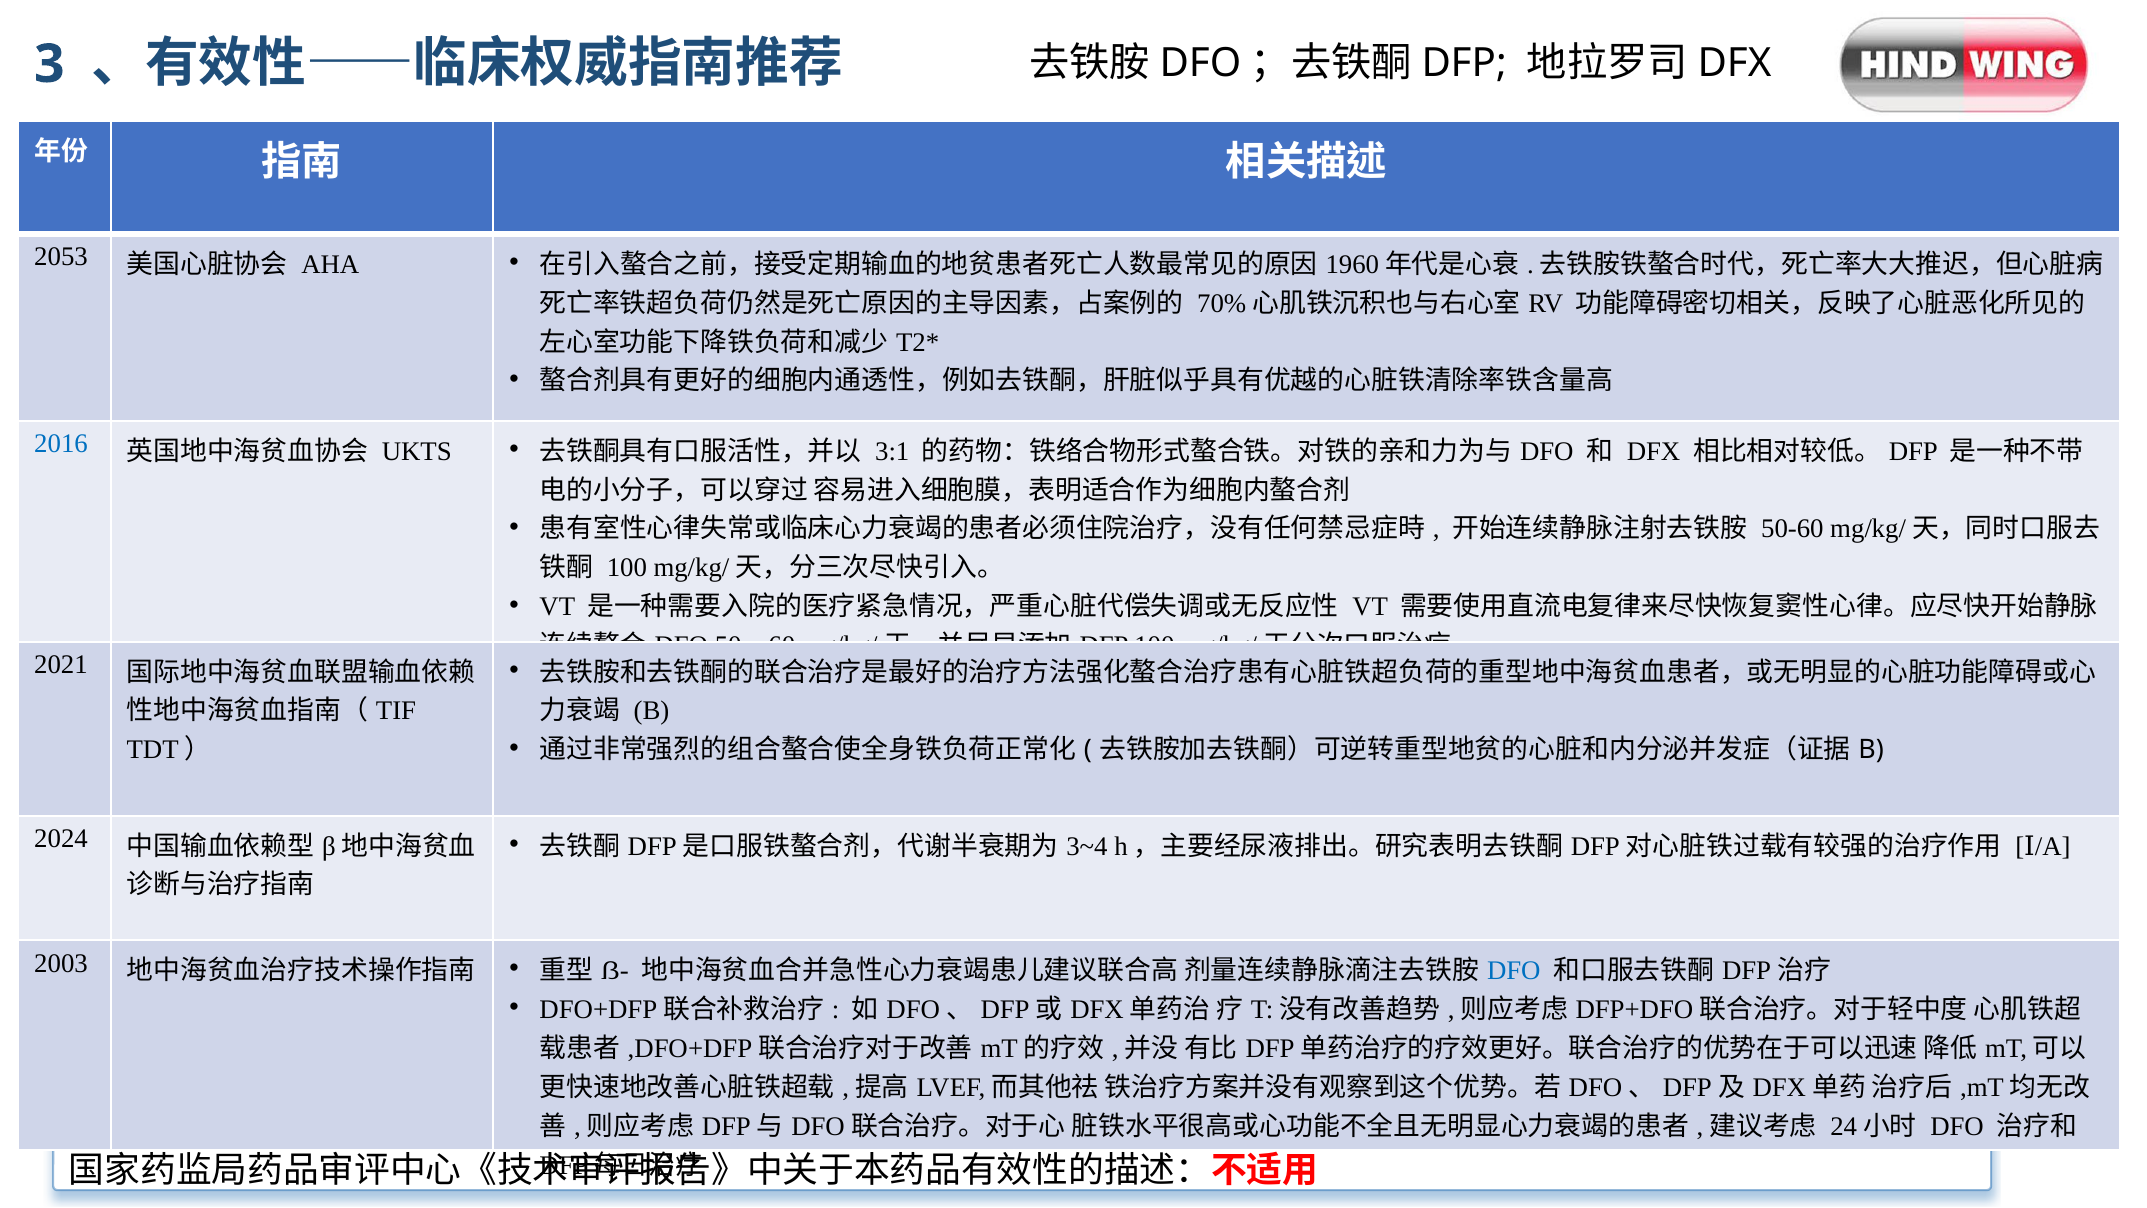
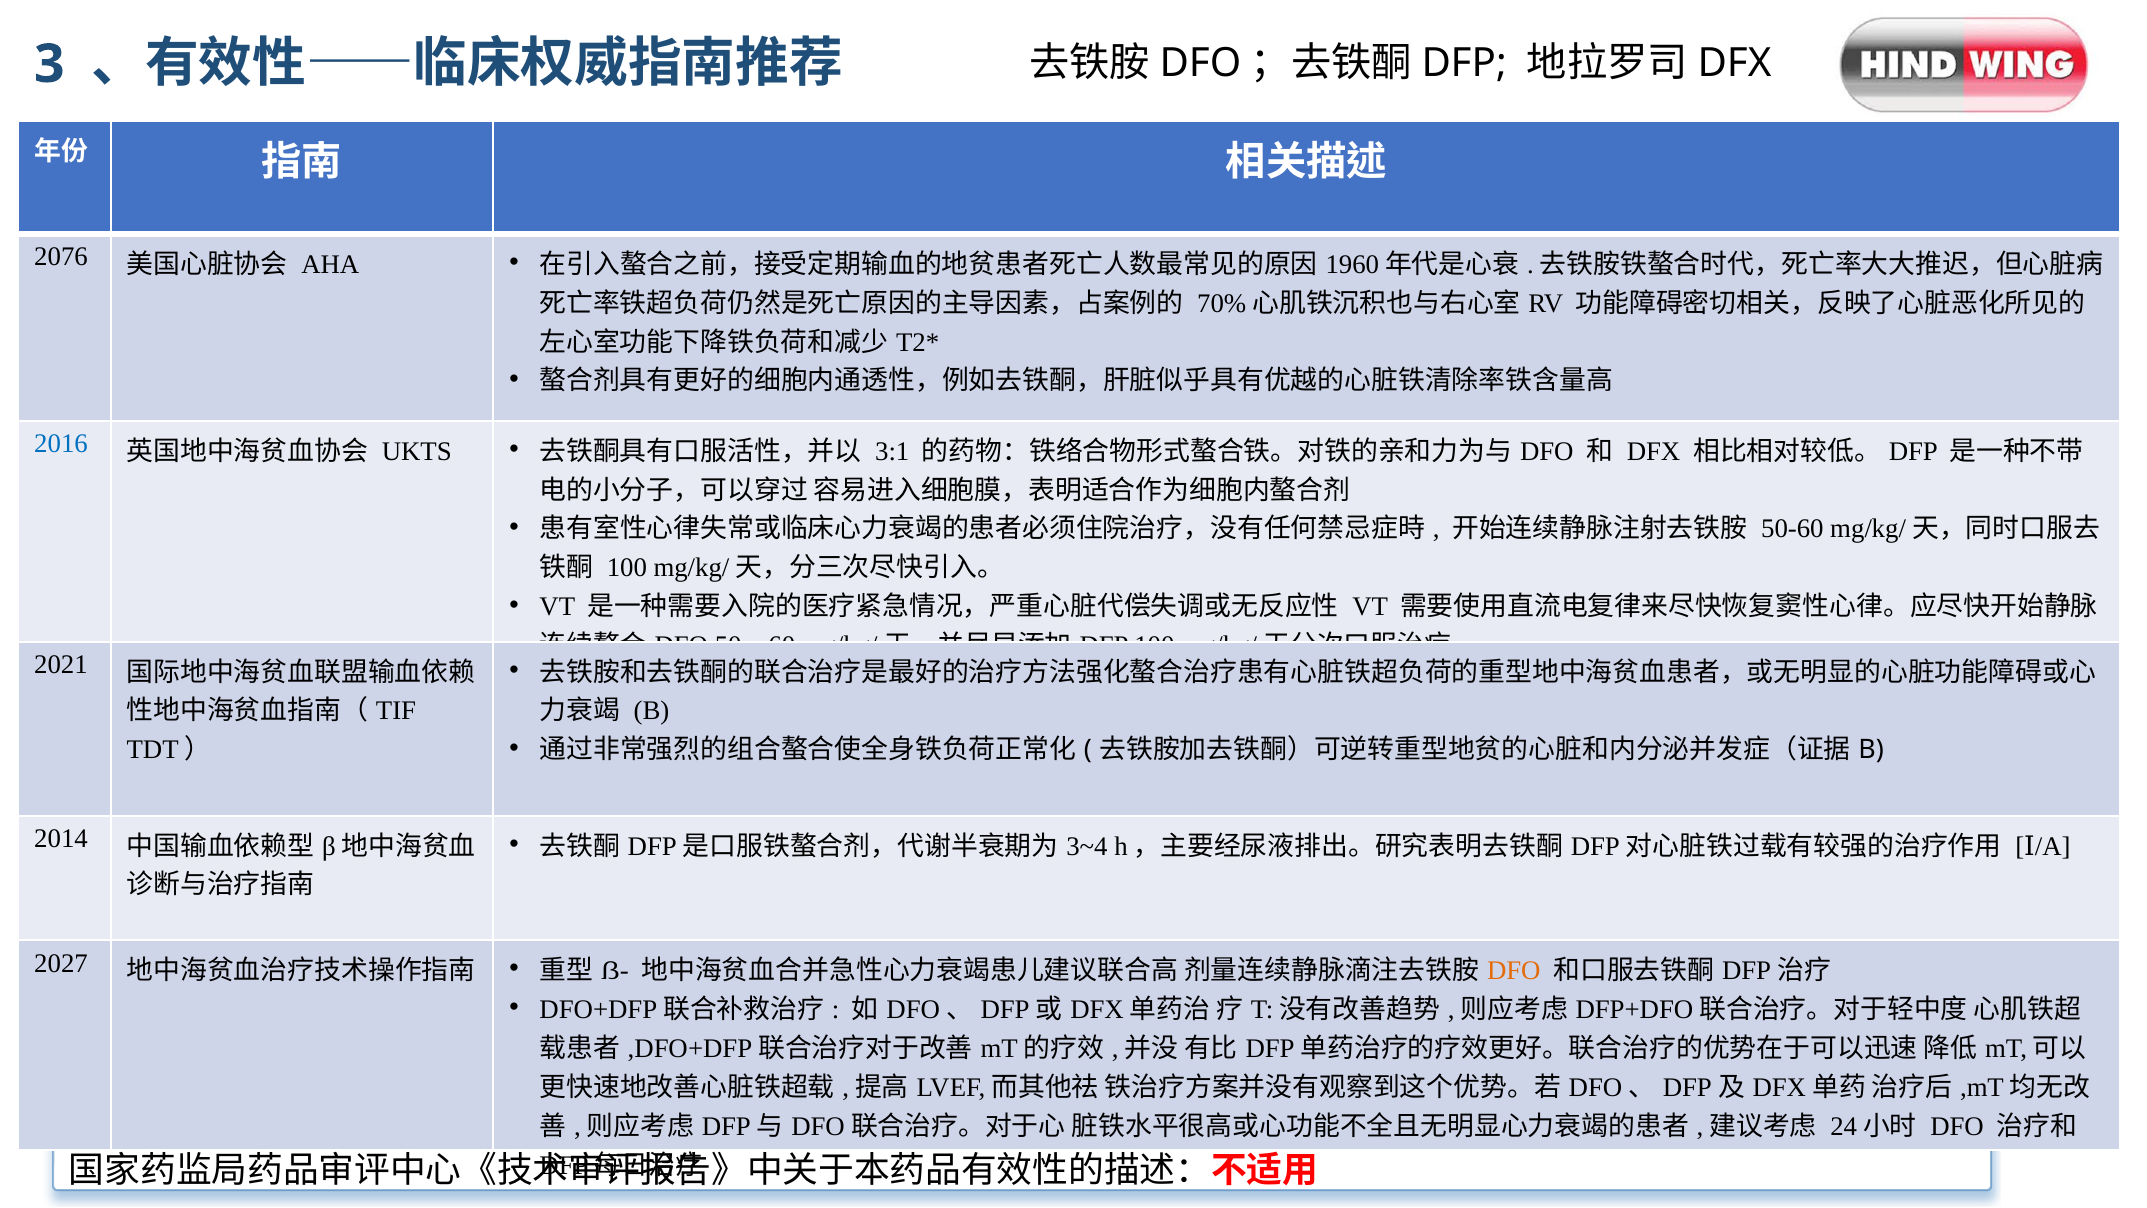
2053: 2053 -> 2076 (61, 257)
2024: 2024 -> 2014 (61, 839)
2003: 2003 -> 2027 (61, 963)
DFO colour: blue -> orange (1514, 970)
